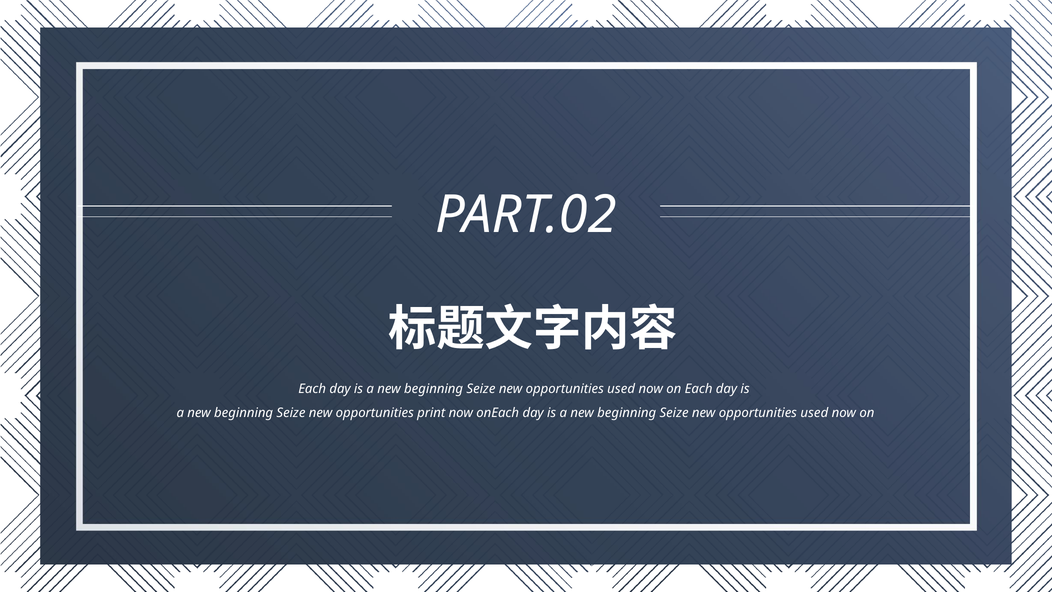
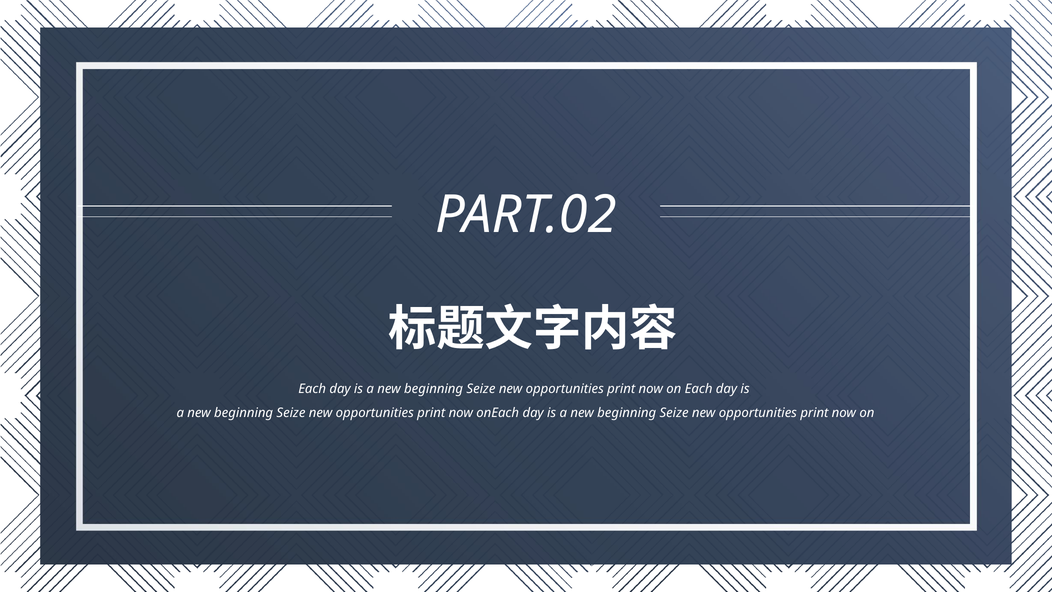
used: used -> print (621, 389)
used: used -> print (814, 413)
